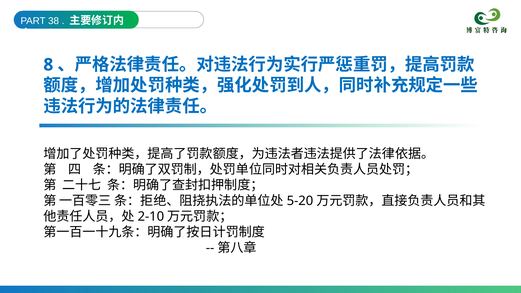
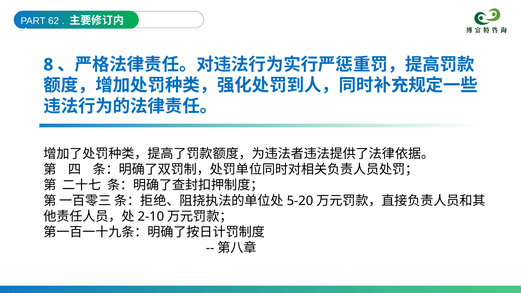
38: 38 -> 62 (54, 21)
